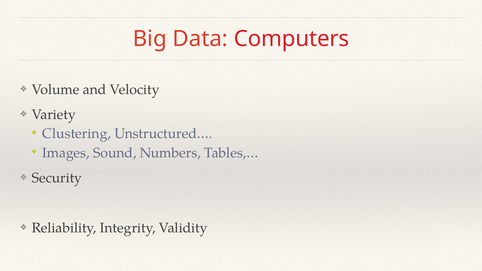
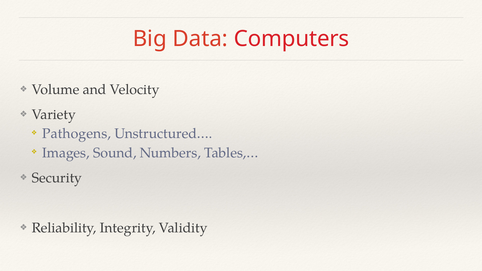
Clustering: Clustering -> Pathogens (77, 134)
